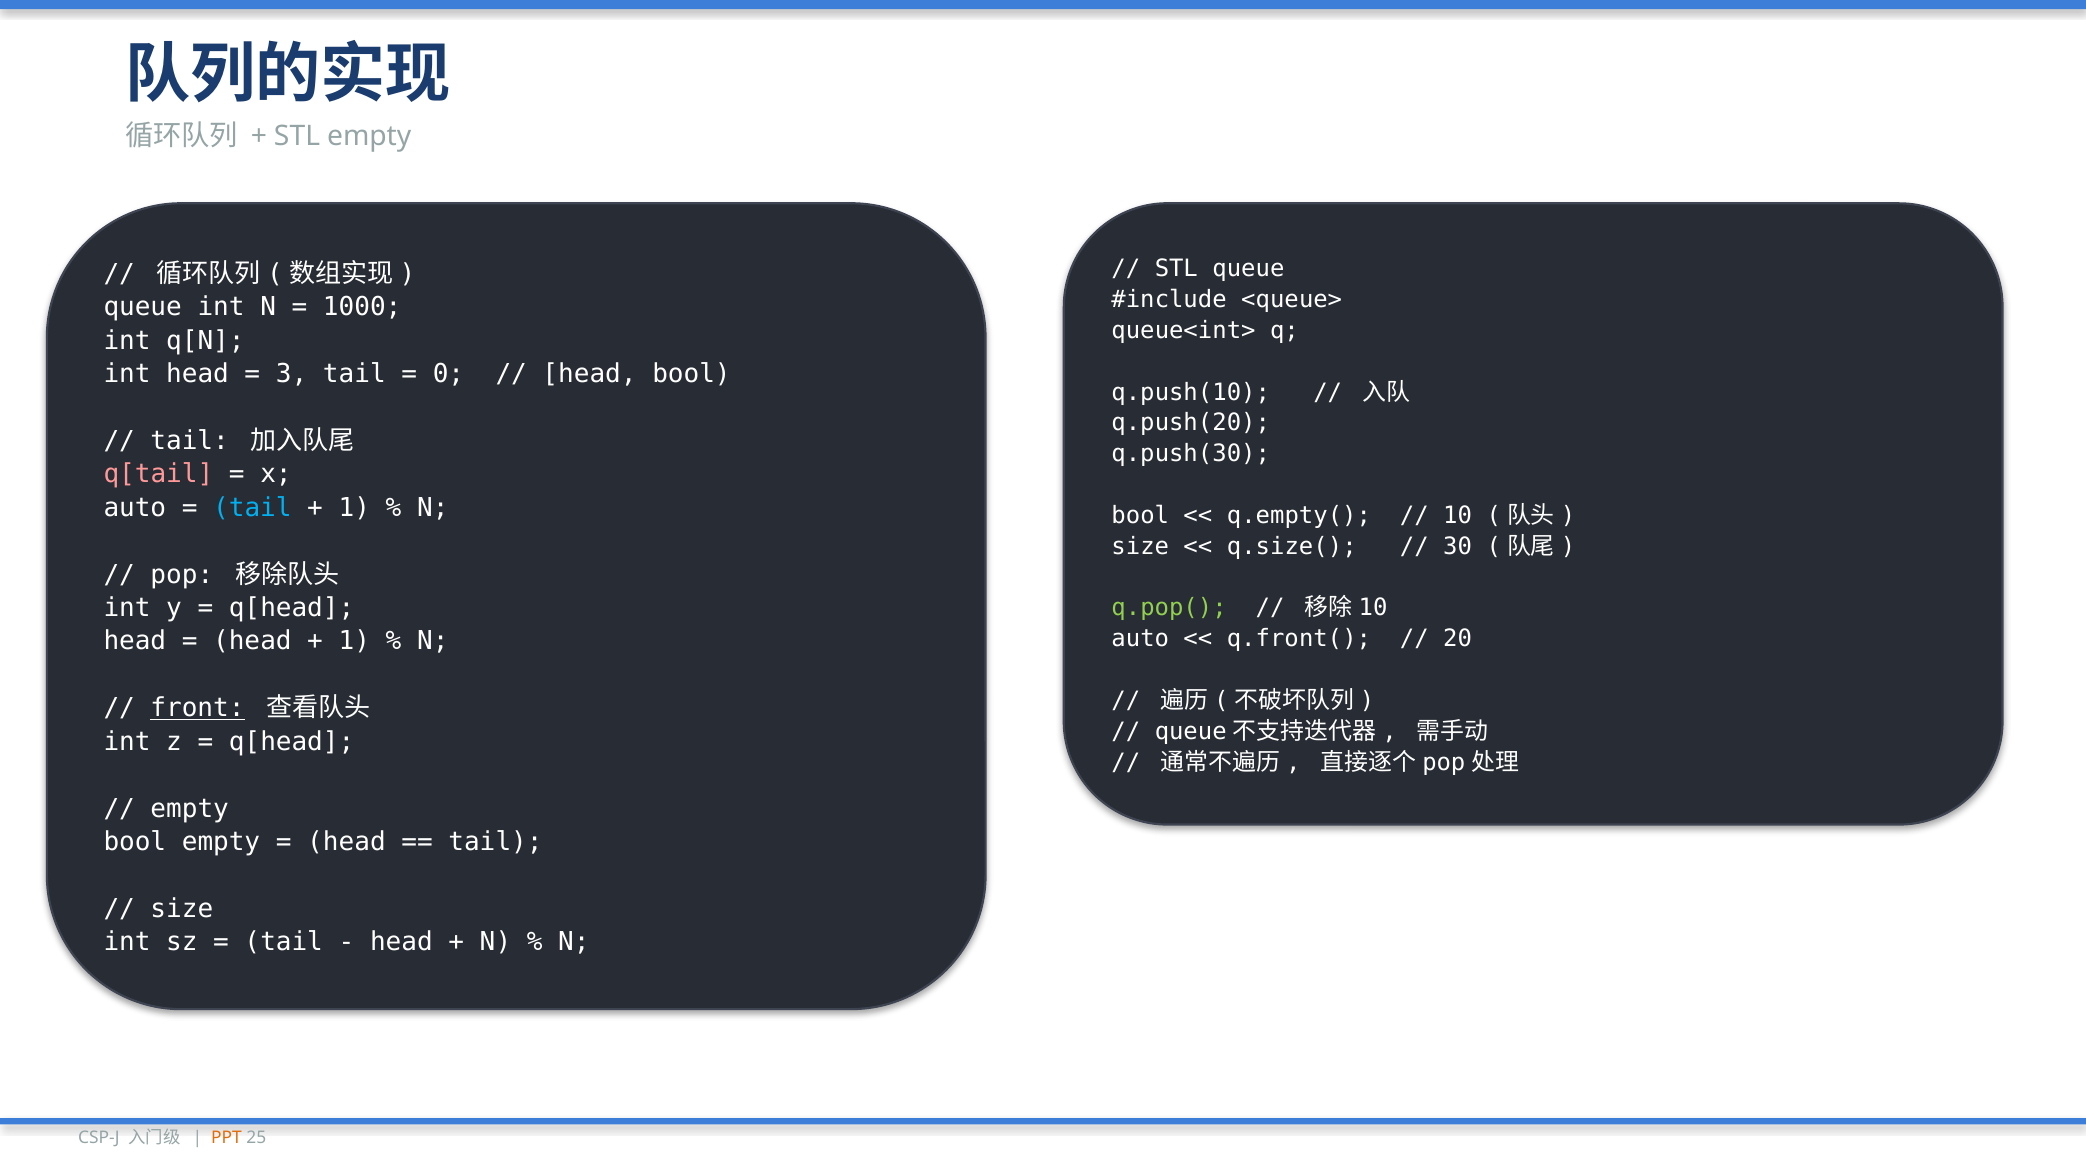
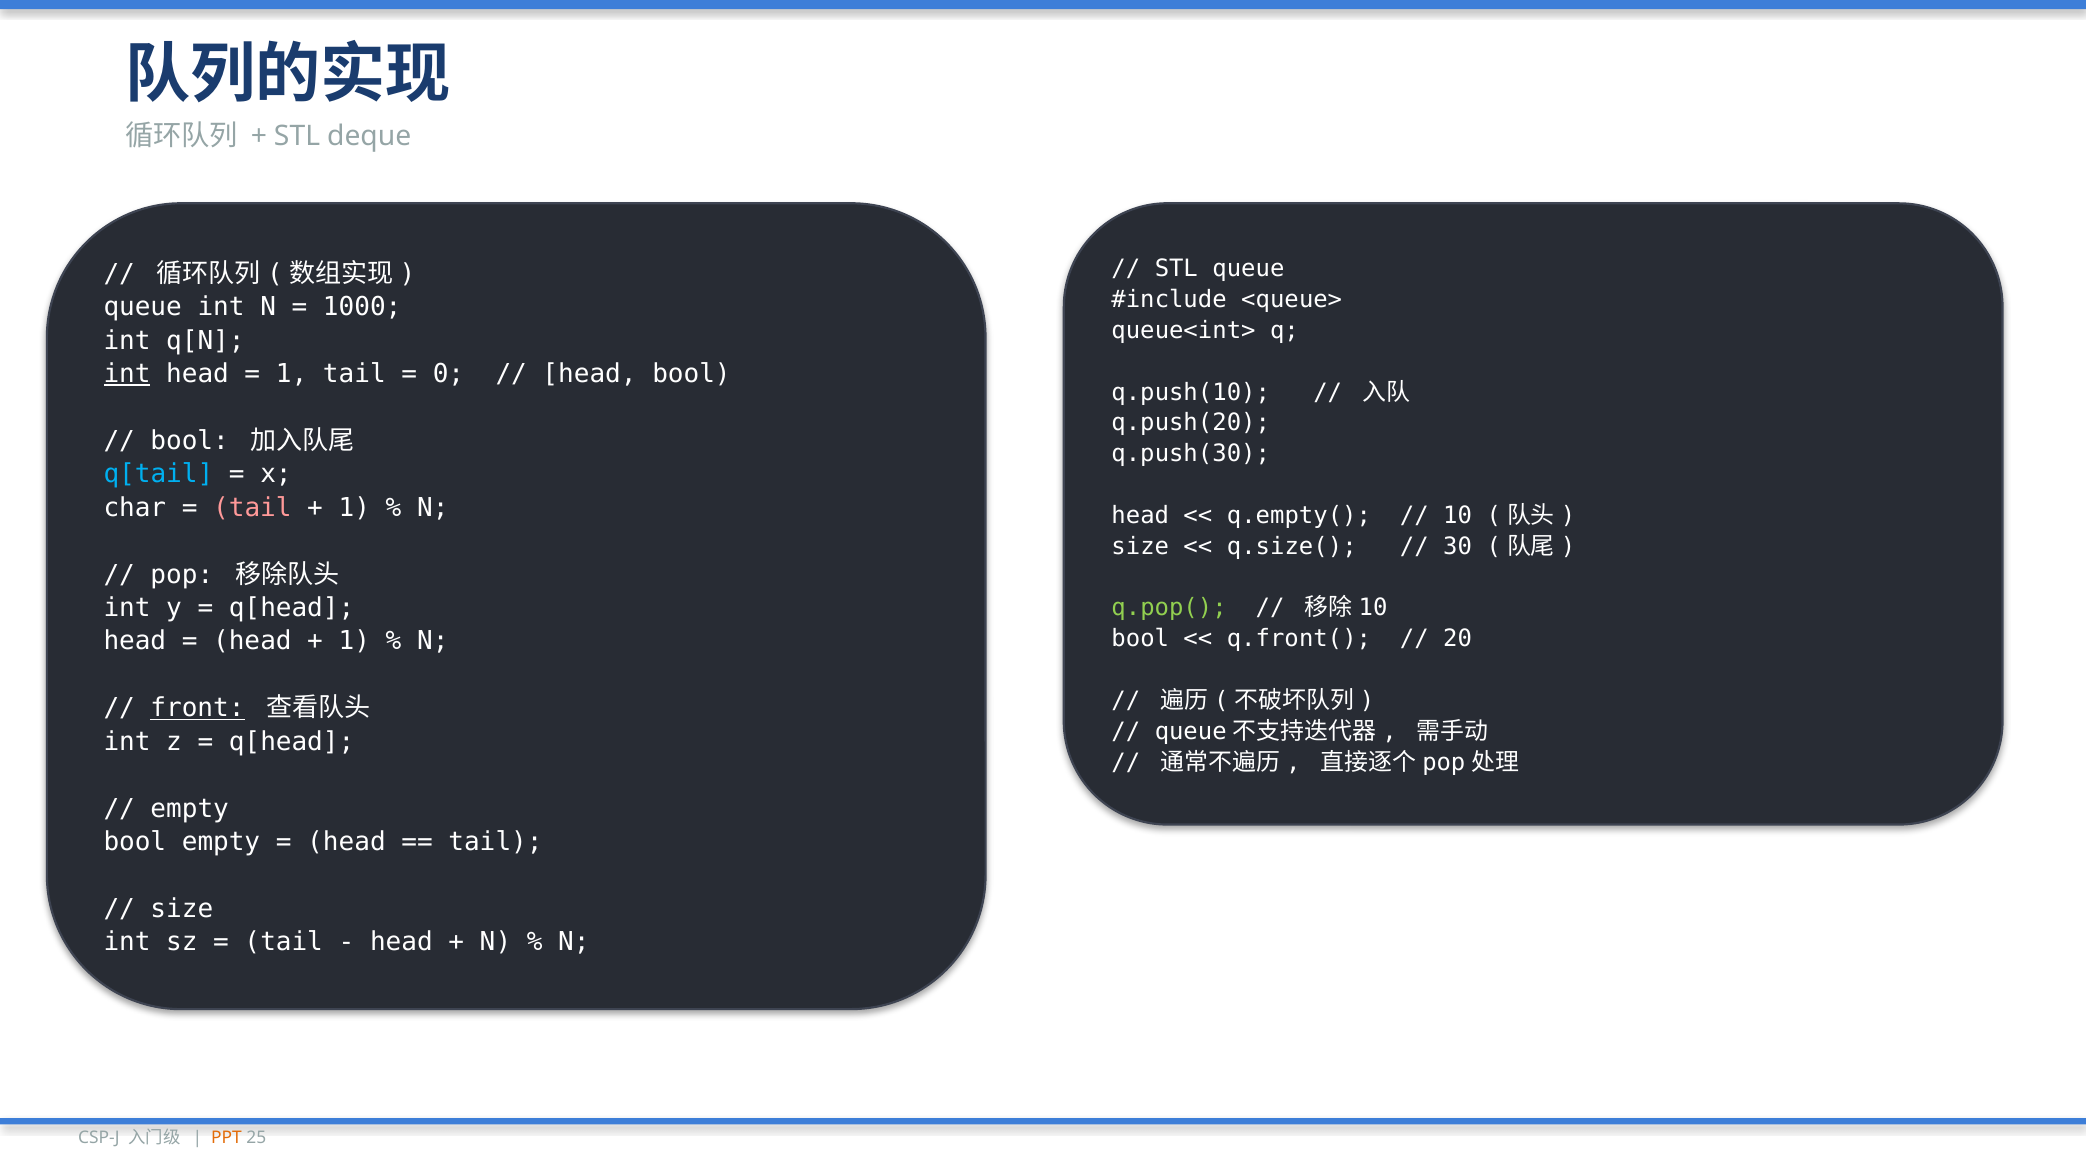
STL empty: empty -> deque (369, 136)
int underline: none -> present (127, 374)
3: 3 -> 1 (292, 374)
tail: tail -> bool (190, 441)
q[tail colour: pink -> light blue (158, 474)
auto: auto -> char (135, 508)
tail colour: light blue -> pink (252, 508)
bool: bool -> head (1140, 516)
auto: auto -> bool (1140, 639)
